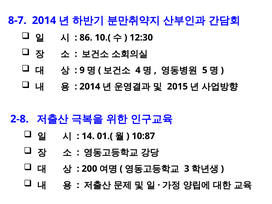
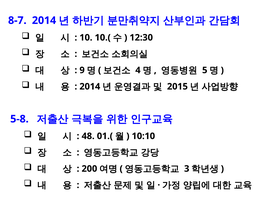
86: 86 -> 10 (86, 38)
2-8: 2-8 -> 5-8 (19, 119)
14: 14 -> 48 (88, 136)
10:87: 10:87 -> 10:10 (143, 136)
